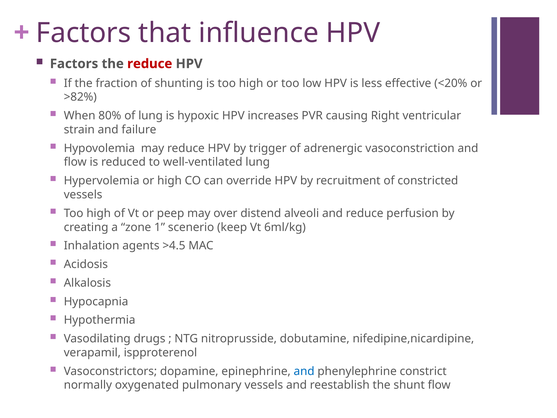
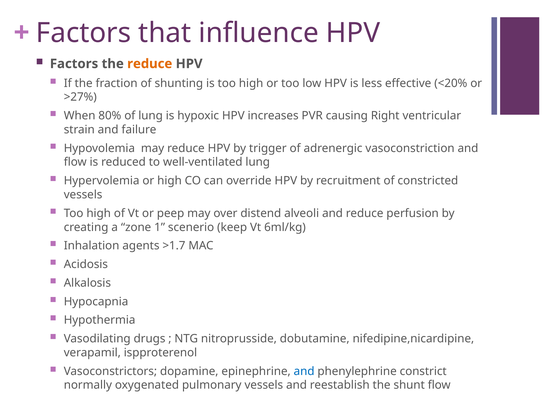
reduce colour: red -> orange (150, 64)
>82%: >82% -> >27% (80, 97)
>4.5: >4.5 -> >1.7 (174, 246)
